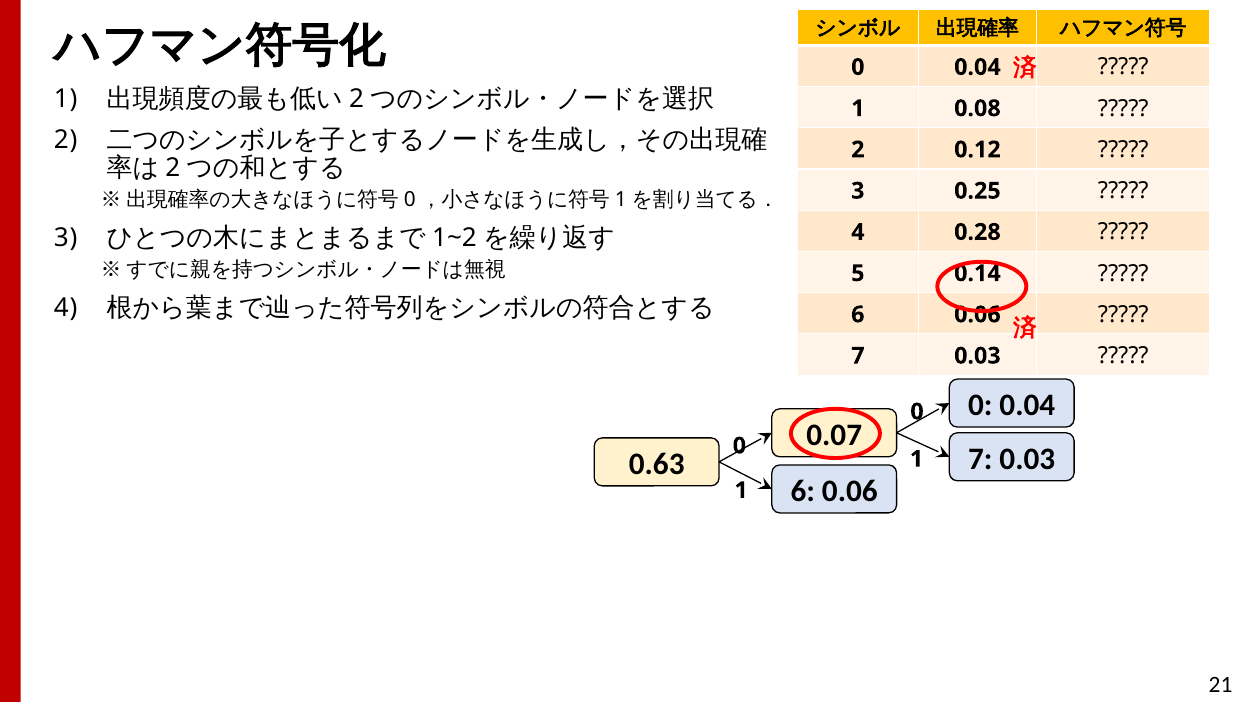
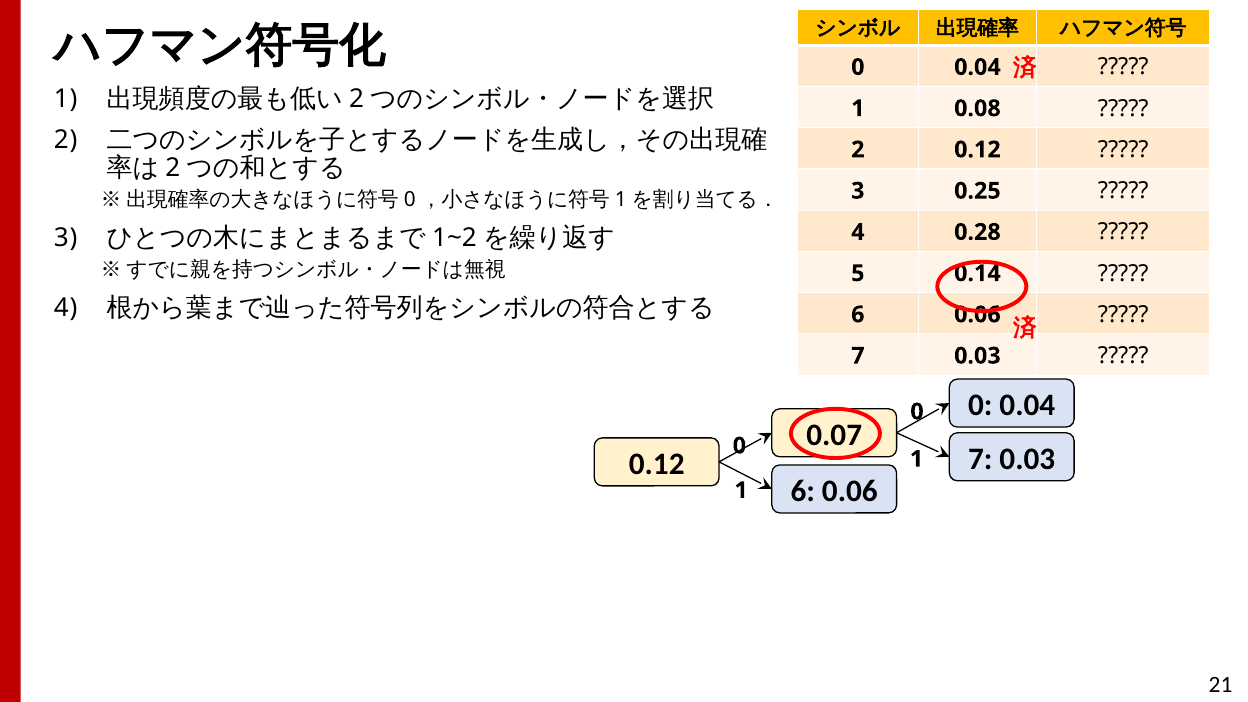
0.63: 0.63 -> 0.12 (657, 464)
